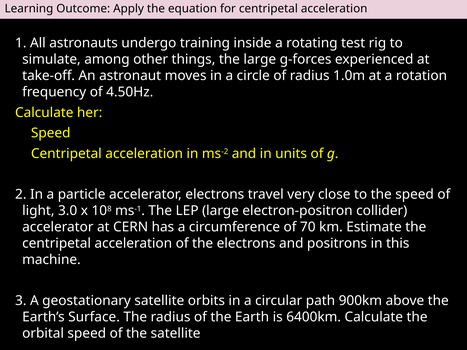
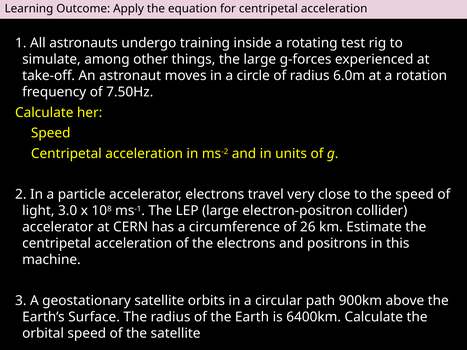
1.0m: 1.0m -> 6.0m (349, 76)
4.50Hz: 4.50Hz -> 7.50Hz (130, 92)
70: 70 -> 26 (308, 227)
